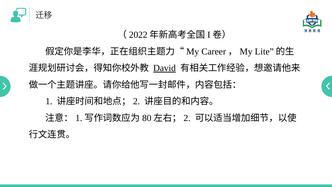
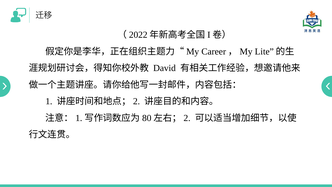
David underline: present -> none (165, 68)
